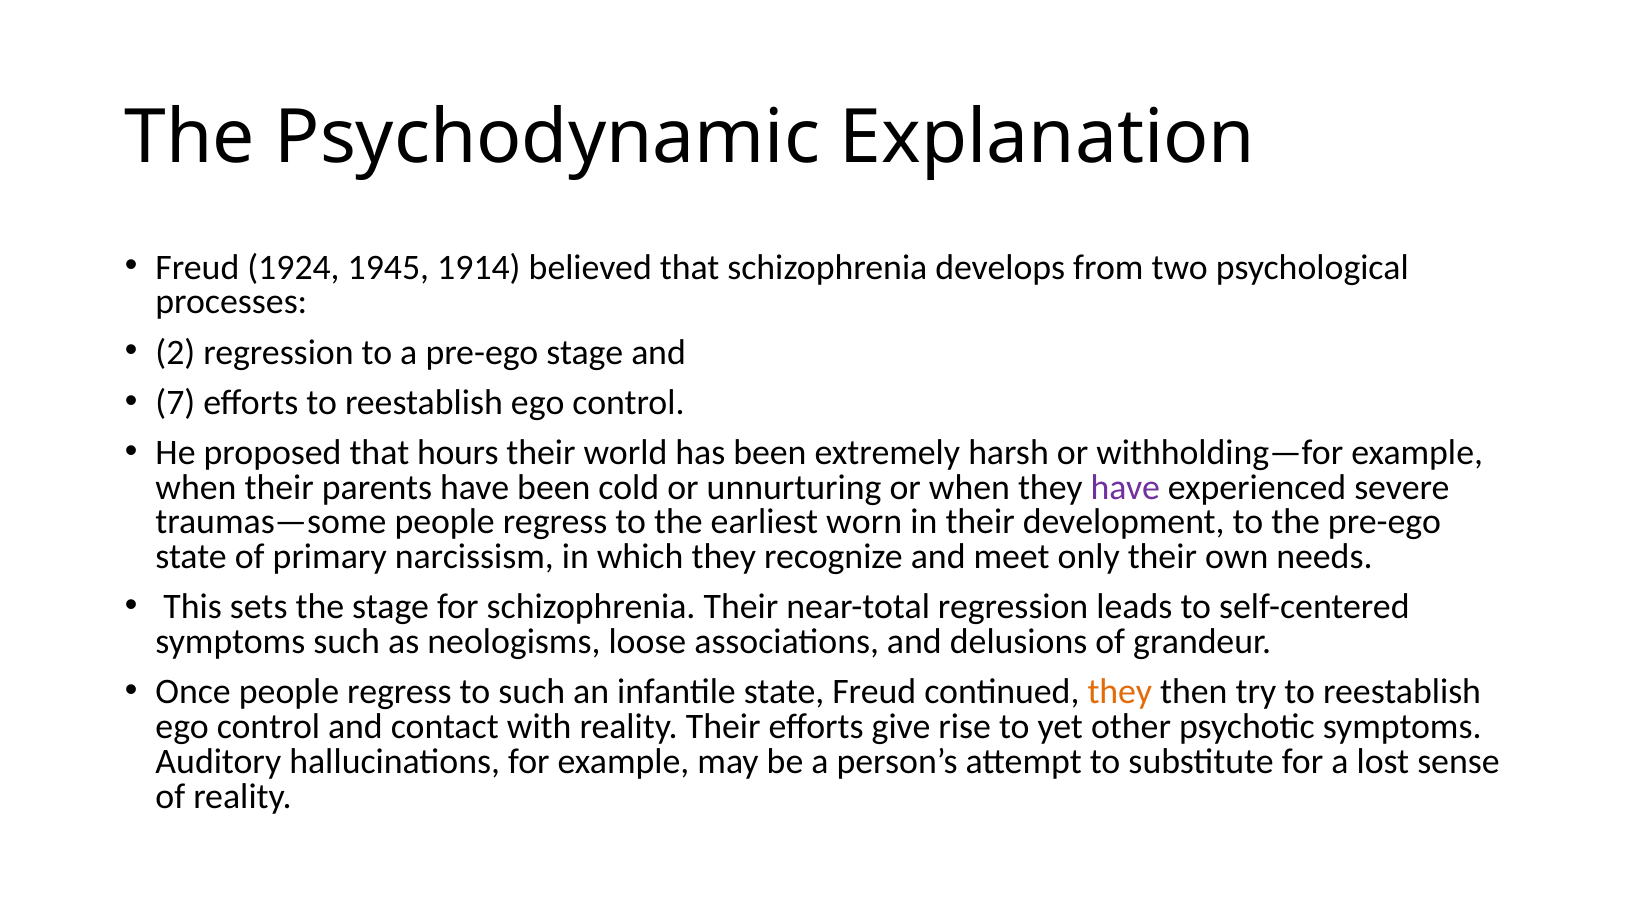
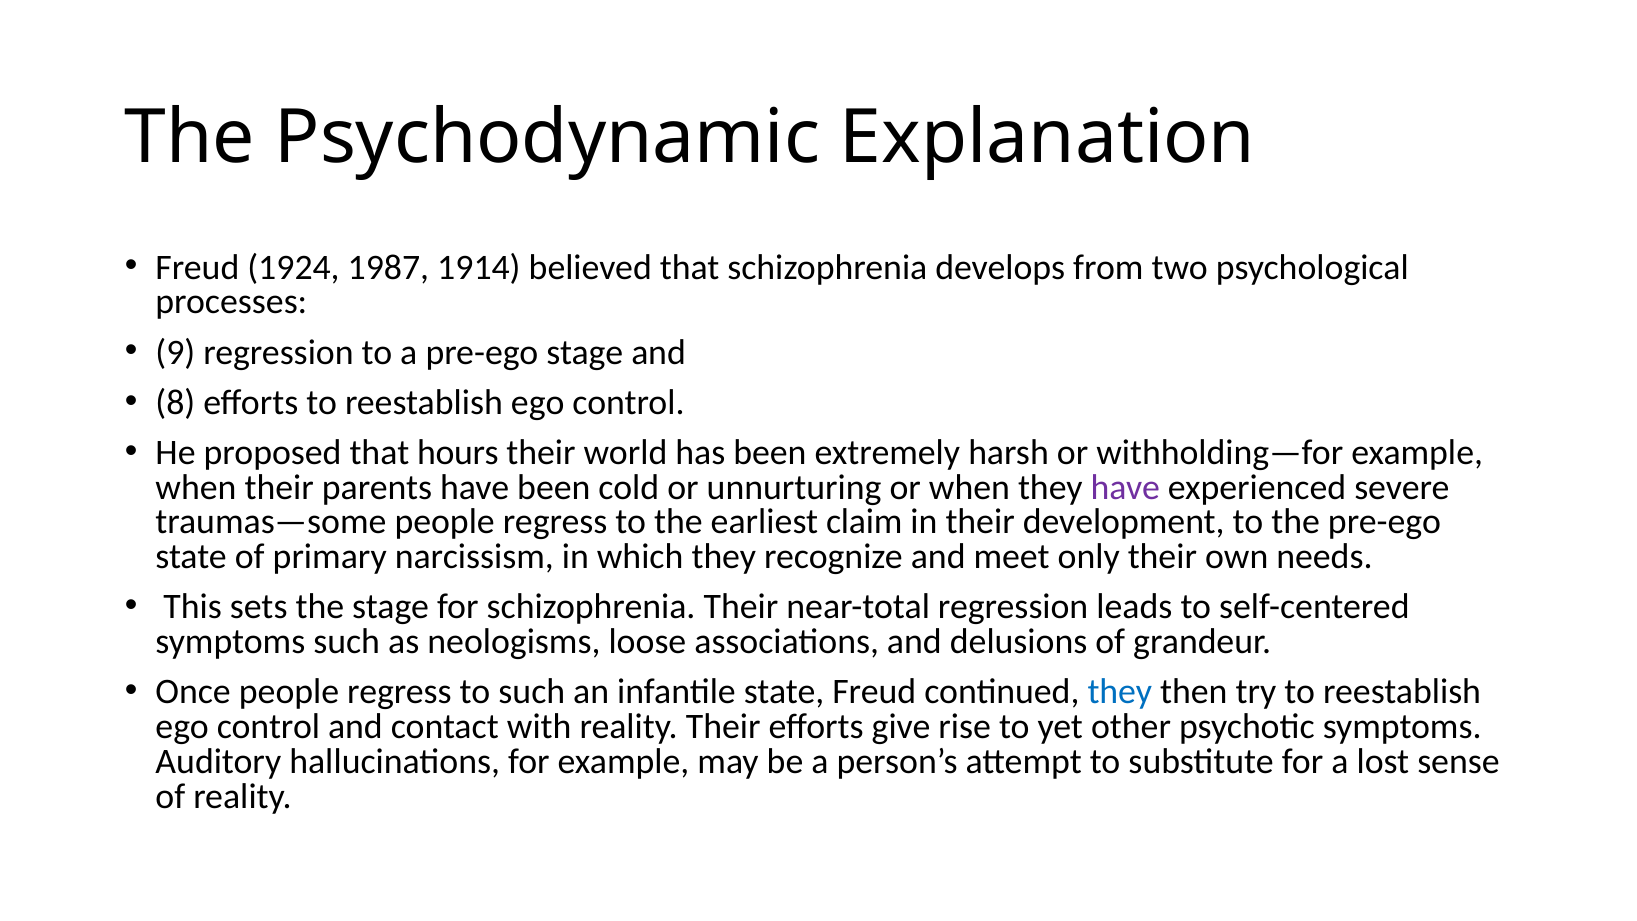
1945: 1945 -> 1987 (388, 267)
2: 2 -> 9 (175, 352)
7: 7 -> 8 (175, 402)
worn: worn -> claim (864, 522)
they colour: orange -> blue (1120, 692)
